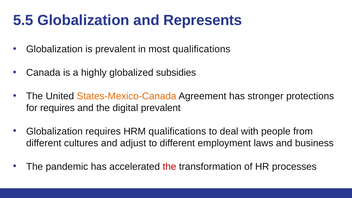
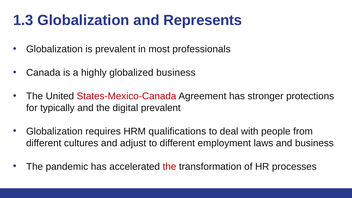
5.5: 5.5 -> 1.3 (23, 20)
most qualifications: qualifications -> professionals (202, 49)
globalized subsidies: subsidies -> business (176, 73)
States-Mexico-Canada colour: orange -> red (127, 96)
for requires: requires -> typically (57, 108)
